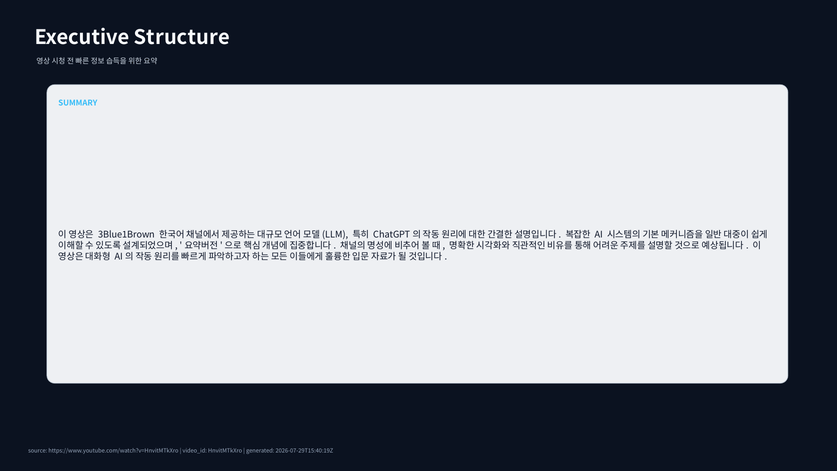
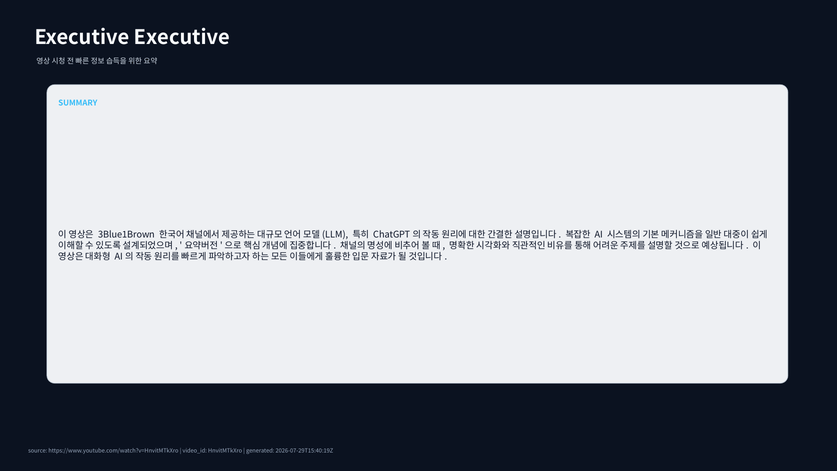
Executive Structure: Structure -> Executive (182, 38)
